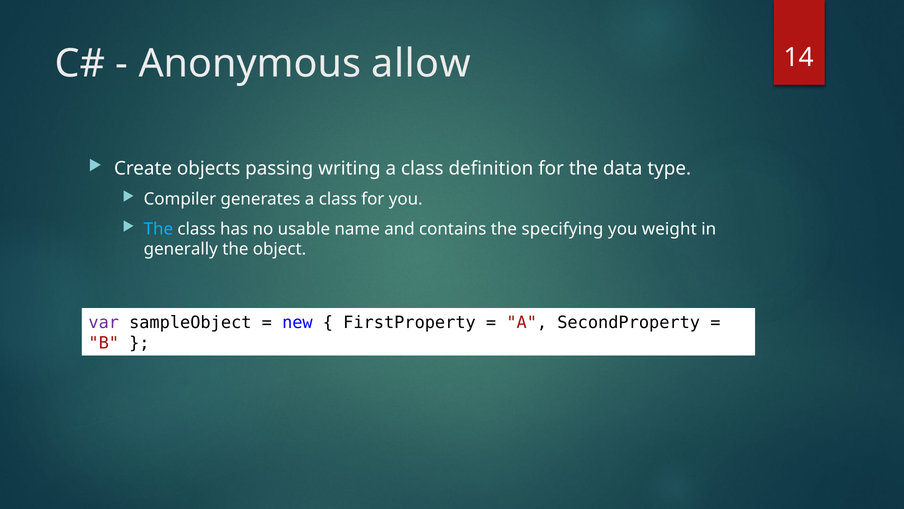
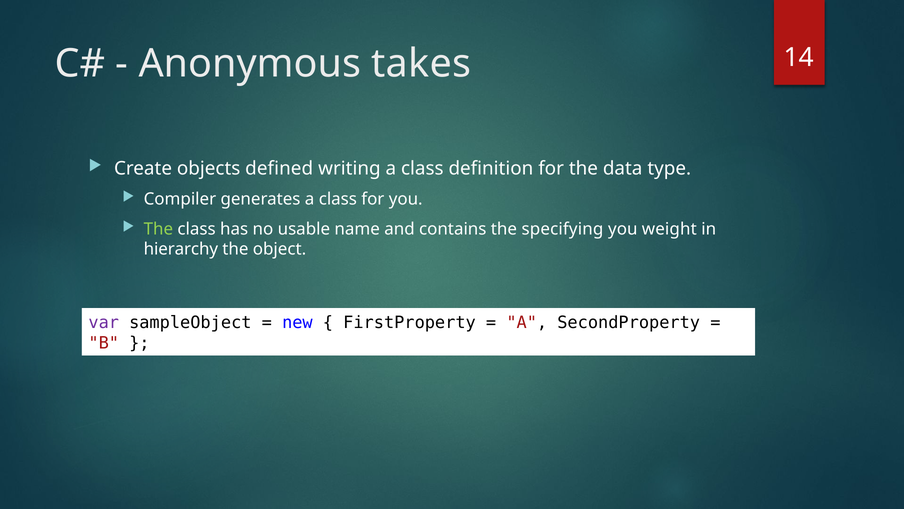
allow: allow -> takes (421, 63)
passing: passing -> defined (279, 168)
The colour: light blue -> light green (158, 229)
generally: generally -> hierarchy (181, 249)
